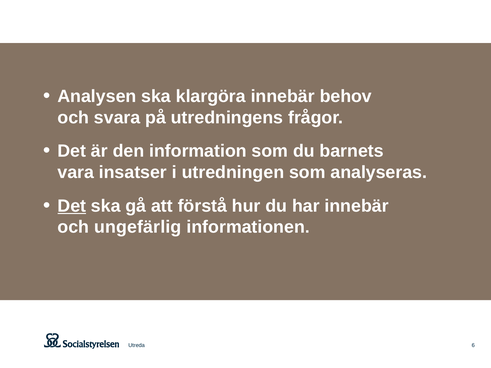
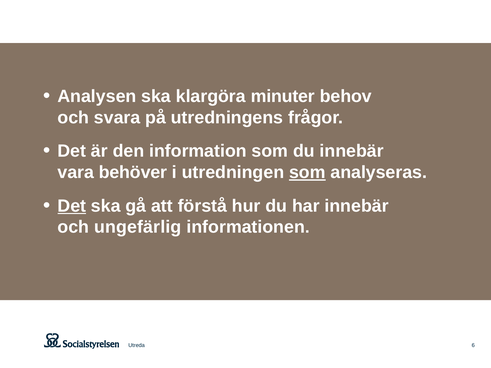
klargöra innebär: innebär -> minuter (283, 96)
du barnets: barnets -> innebär (352, 151)
insatser: insatser -> behöver (133, 172)
som underline: none -> present (307, 172)
